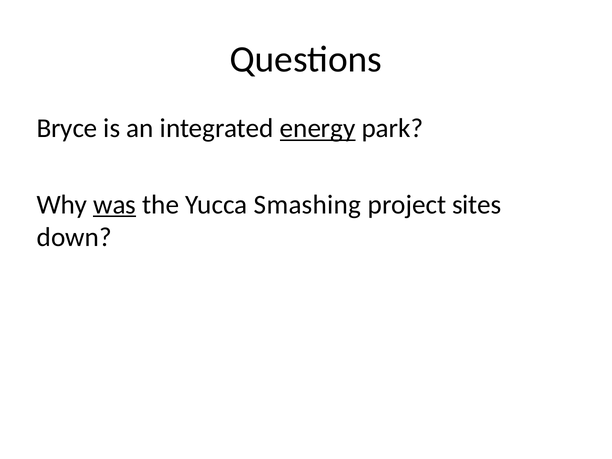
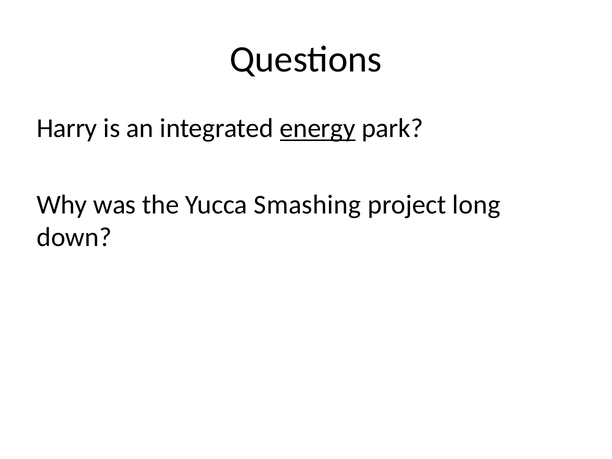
Bryce: Bryce -> Harry (67, 128)
was underline: present -> none (115, 205)
sites: sites -> long (476, 205)
